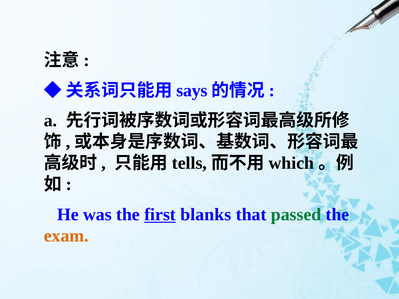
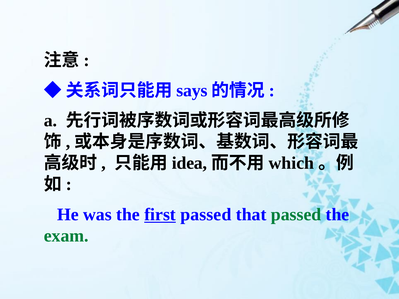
tells: tells -> idea (190, 163)
first blanks: blanks -> passed (206, 215)
exam colour: orange -> green (66, 236)
